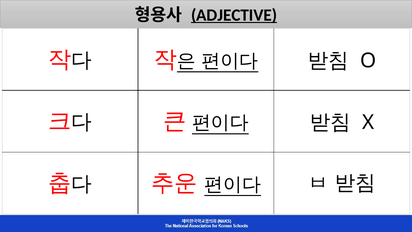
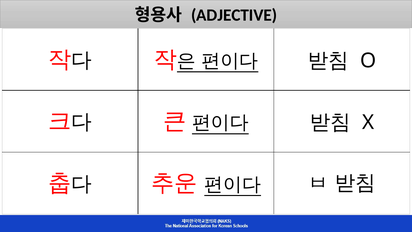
ADJECTIVE underline: present -> none (234, 15)
